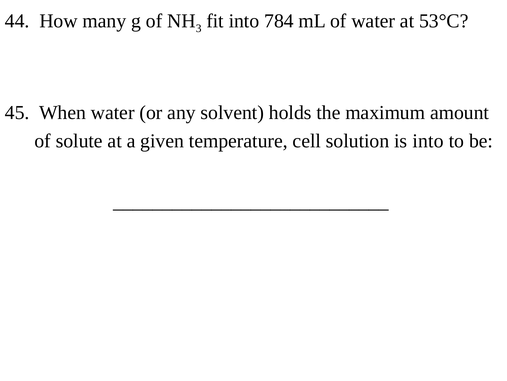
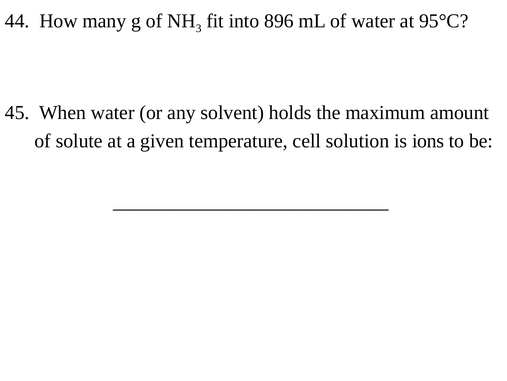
784: 784 -> 896 (279, 21)
53°C: 53°C -> 95°C (444, 21)
is into: into -> ions (428, 141)
